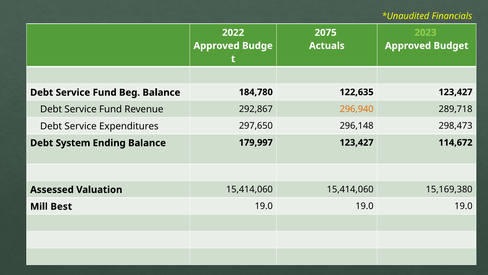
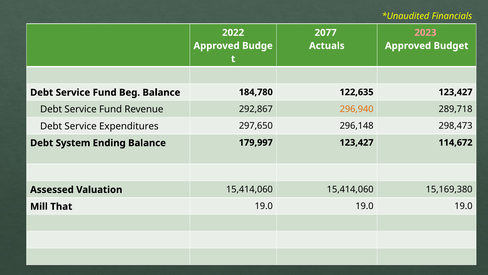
2075: 2075 -> 2077 (326, 33)
2023 colour: light green -> pink (425, 33)
Best: Best -> That (61, 206)
